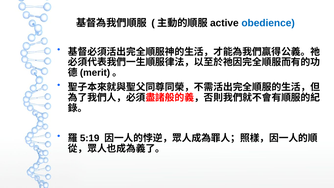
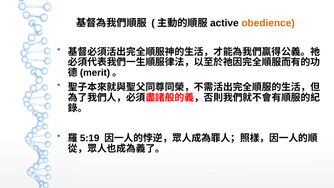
obedience colour: blue -> orange (268, 23)
